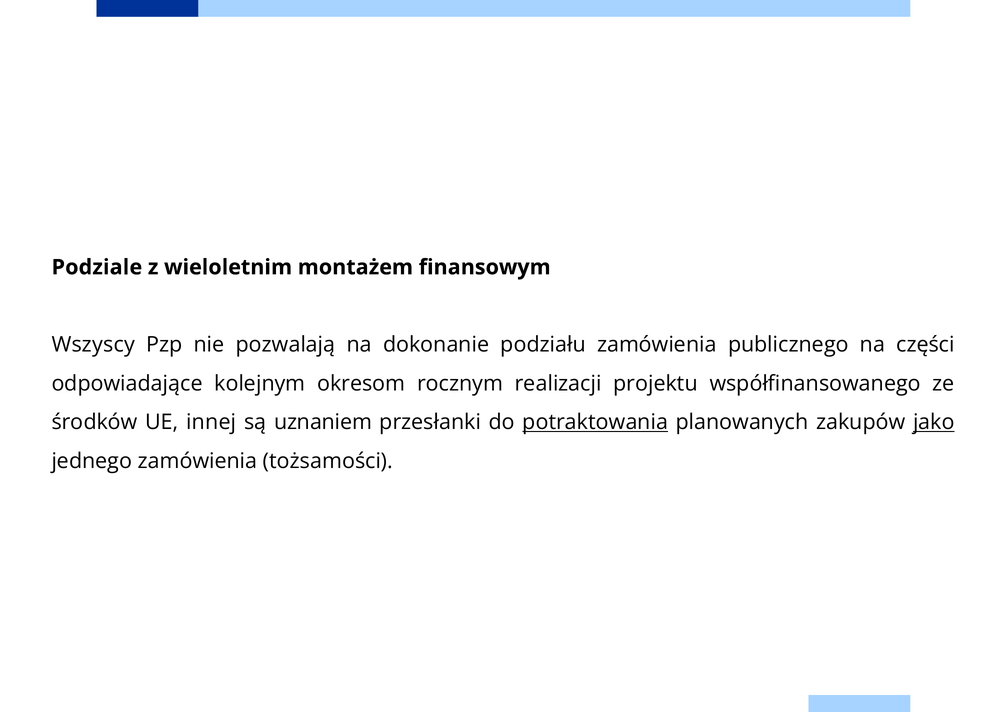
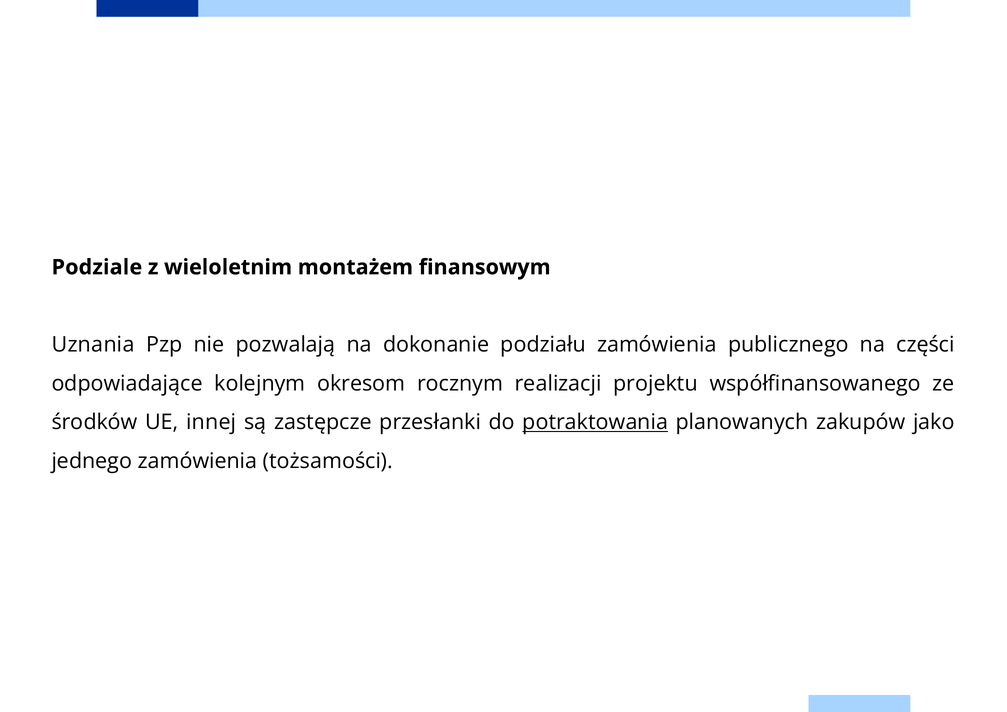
Wszyscy: Wszyscy -> Uznania (93, 345)
uznaniem: uznaniem -> zastępcze (323, 422)
jako underline: present -> none (934, 422)
